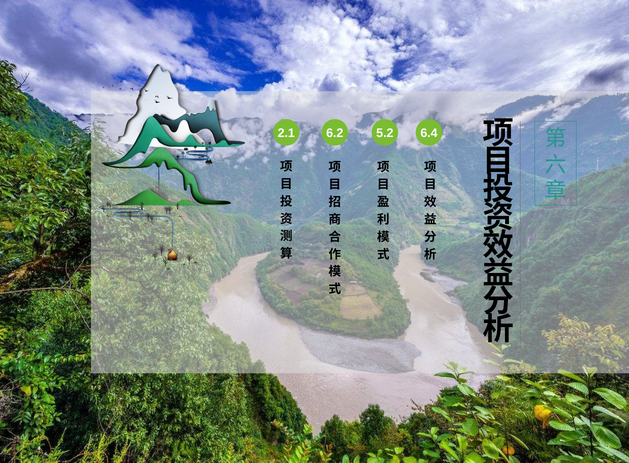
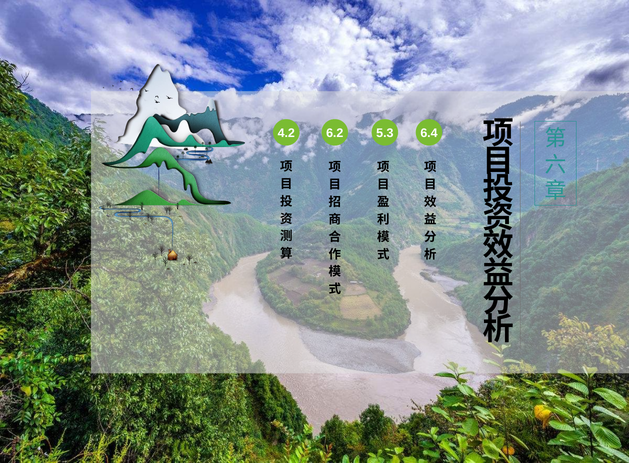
2.1: 2.1 -> 4.2 (286, 133)
5.2: 5.2 -> 5.3 (385, 133)
